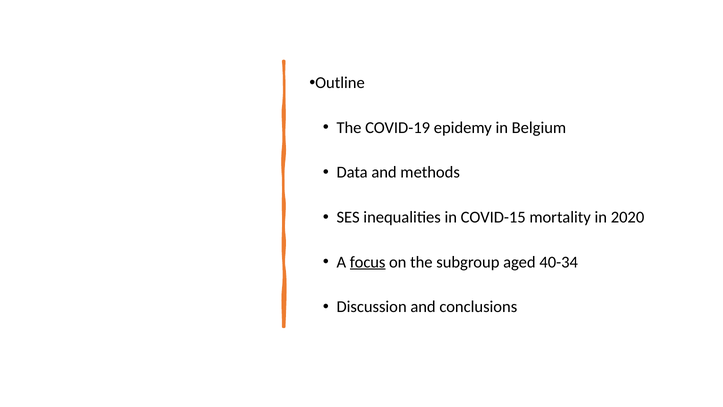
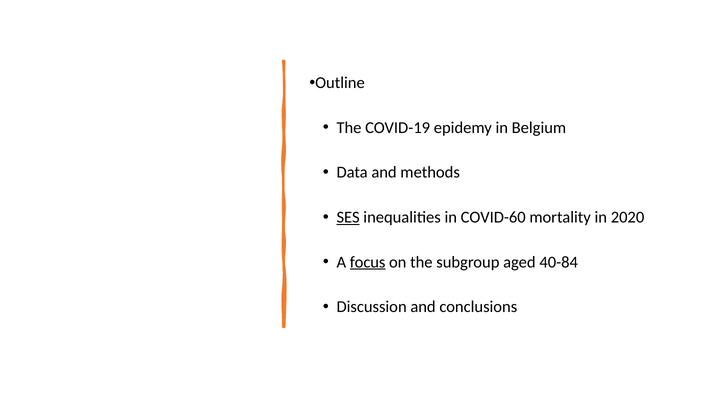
SES underline: none -> present (348, 217)
COVID-15: COVID-15 -> COVID-60 (493, 217)
40-34: 40-34 -> 40-84 (559, 262)
